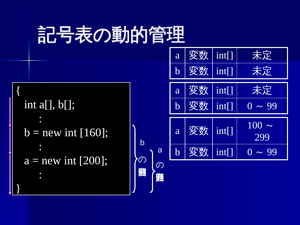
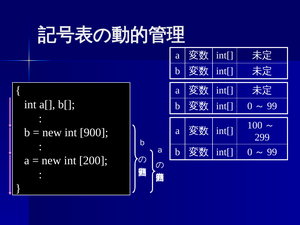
160: 160 -> 900 (94, 133)
